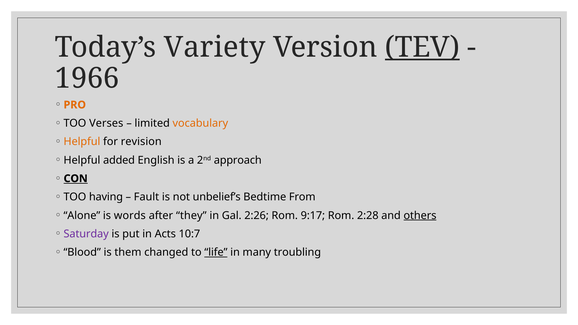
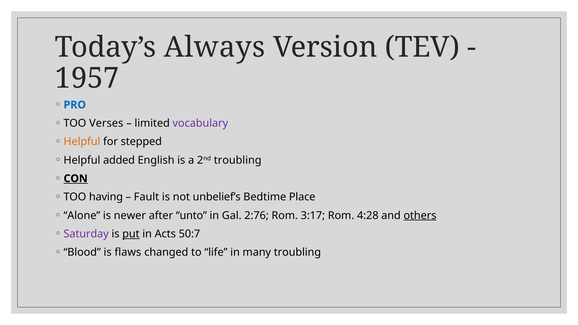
Variety: Variety -> Always (215, 47)
TEV underline: present -> none (422, 47)
1966: 1966 -> 1957 (87, 78)
PRO colour: orange -> blue (75, 105)
vocabulary colour: orange -> purple (200, 123)
revision: revision -> stepped (141, 142)
2nd approach: approach -> troubling (238, 160)
From: From -> Place (302, 197)
words: words -> newer (130, 216)
they: they -> unto (191, 216)
2:26: 2:26 -> 2:76 (257, 216)
9:17: 9:17 -> 3:17 (313, 216)
2:28: 2:28 -> 4:28 (368, 216)
put underline: none -> present (131, 234)
10:7: 10:7 -> 50:7 (189, 234)
them: them -> flaws (128, 252)
life underline: present -> none (216, 252)
